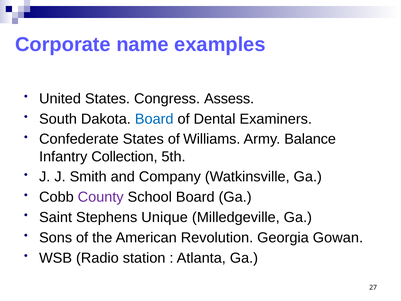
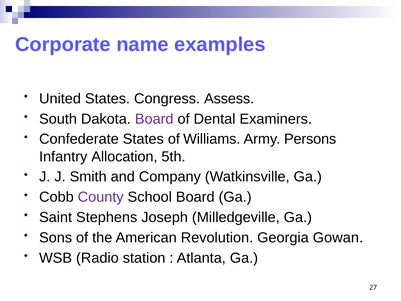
Board colour: blue -> purple (154, 119)
Balance: Balance -> Persons (310, 139)
Collection: Collection -> Allocation (124, 156)
Unique: Unique -> Joseph (165, 217)
